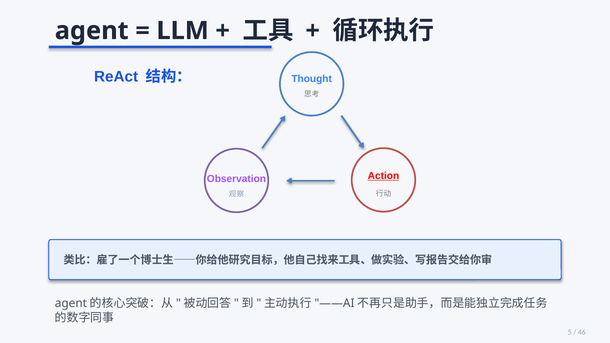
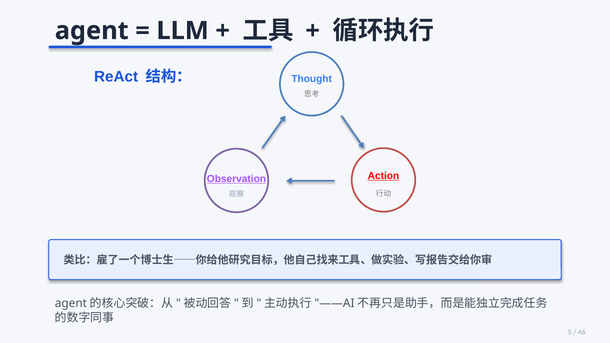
Observation underline: none -> present (236, 179)
